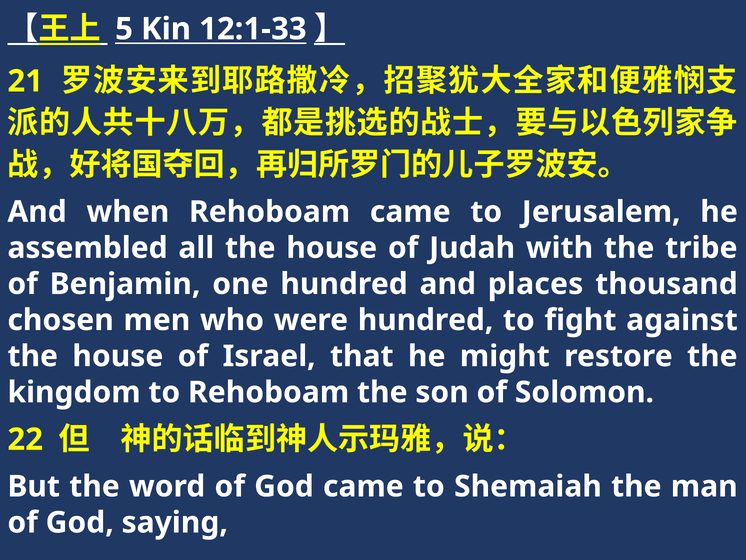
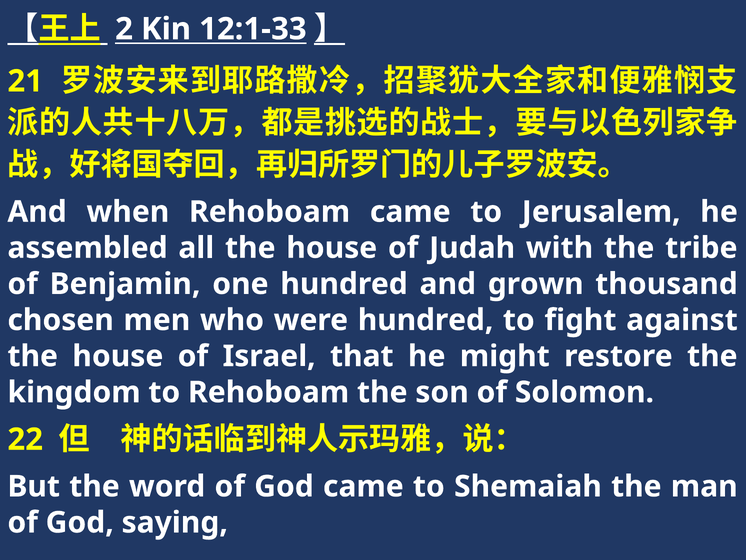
5: 5 -> 2 (124, 29)
places: places -> grown (536, 284)
